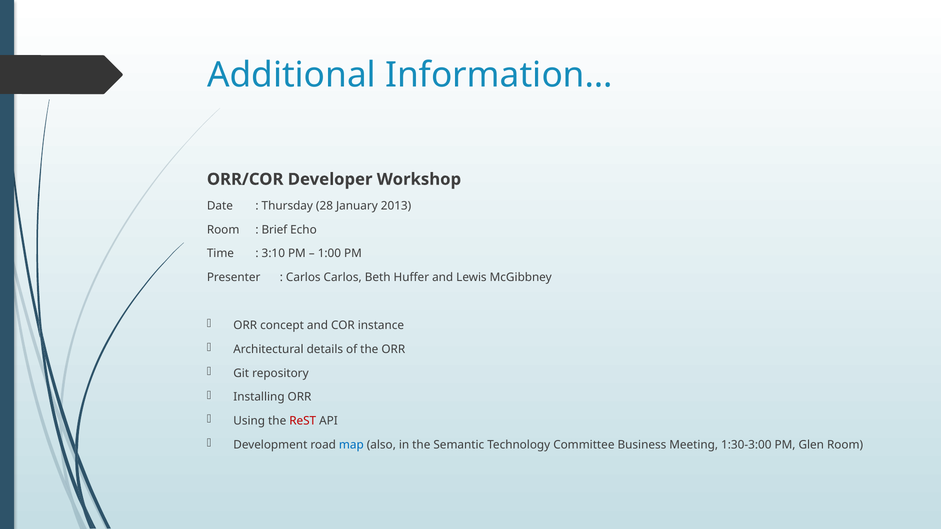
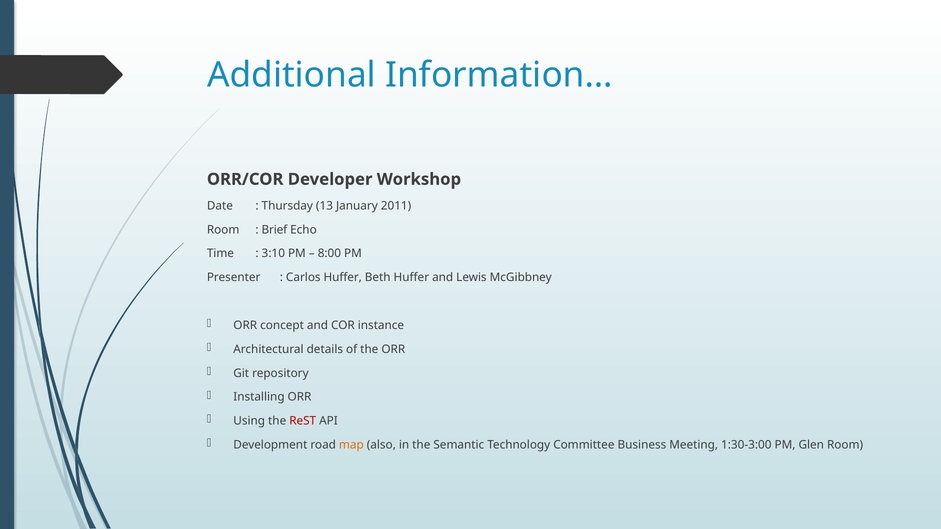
28: 28 -> 13 (324, 206)
2013: 2013 -> 2011 (396, 206)
1:00: 1:00 -> 8:00 (329, 254)
Carlos Carlos: Carlos -> Huffer (343, 278)
map colour: blue -> orange (351, 445)
